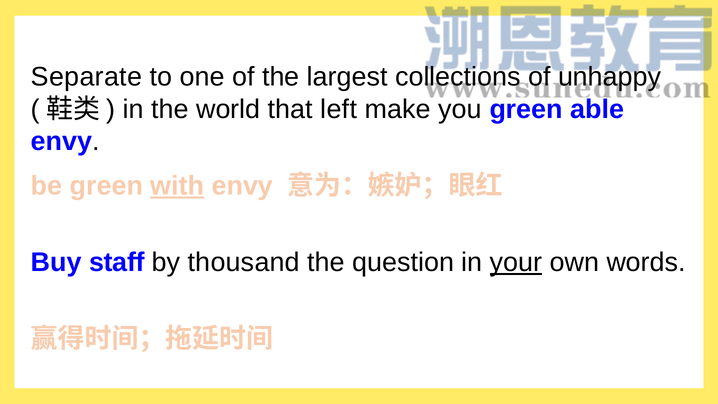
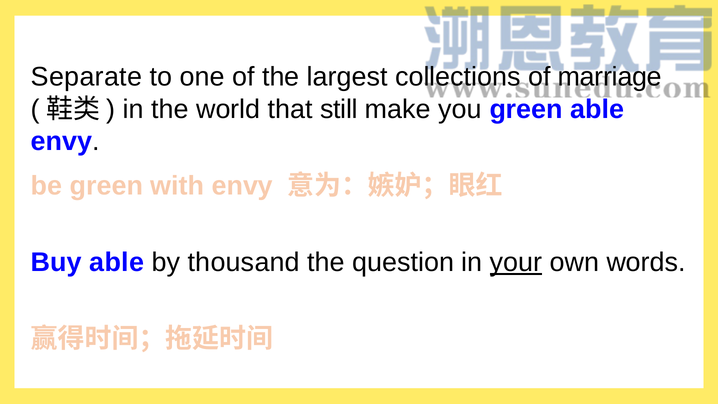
unhappy: unhappy -> marriage (610, 77)
left: left -> still (339, 109)
with underline: present -> none (177, 186)
Buy staff: staff -> able (117, 262)
